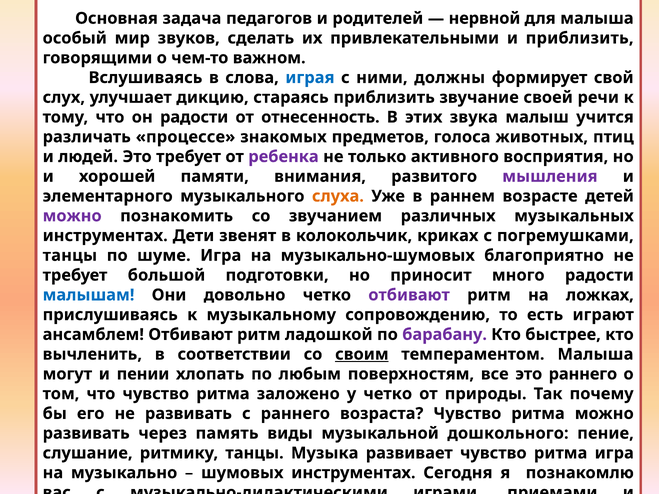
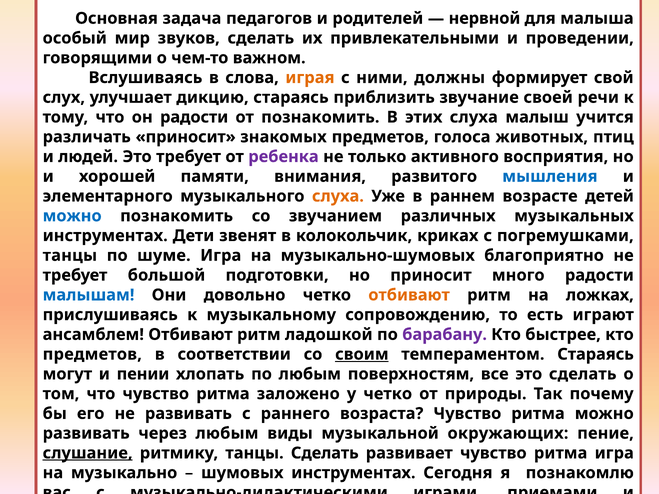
и приблизить: приблизить -> проведении (580, 38)
играя colour: blue -> orange (310, 78)
от отнесенность: отнесенность -> познакомить (320, 117)
этих звука: звука -> слуха (474, 117)
различать процессе: процессе -> приносит (186, 137)
мышления colour: purple -> blue (550, 176)
можно colour: purple -> blue (72, 216)
отбивают colour: purple -> orange (409, 295)
вычленить: вычленить -> предметов (92, 354)
темпераментом Малыша: Малыша -> Стараясь (596, 354)
это раннего: раннего -> сделать (583, 374)
через память: память -> любым (227, 433)
дошкольного: дошкольного -> окружающих (508, 433)
слушание underline: none -> present (88, 453)
танцы Музыка: Музыка -> Сделать (325, 453)
